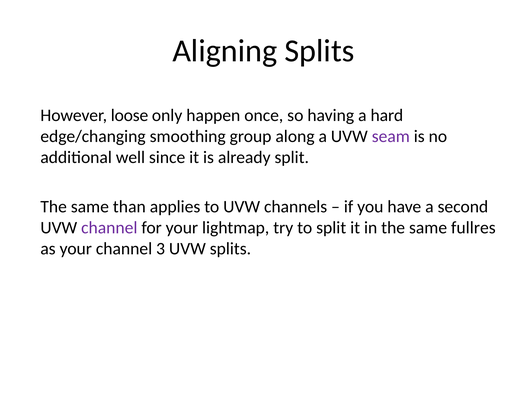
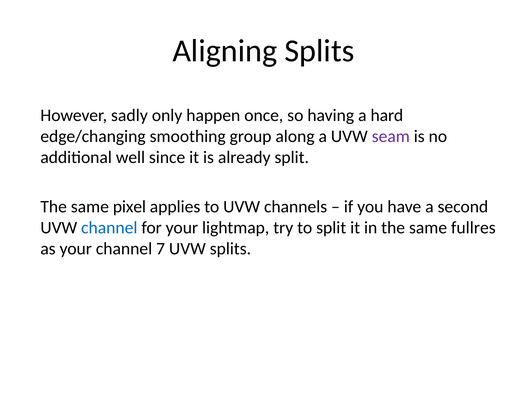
loose: loose -> sadly (129, 115)
than: than -> pixel (129, 207)
channel colour: purple -> blue (109, 228)
3: 3 -> 7 (161, 249)
